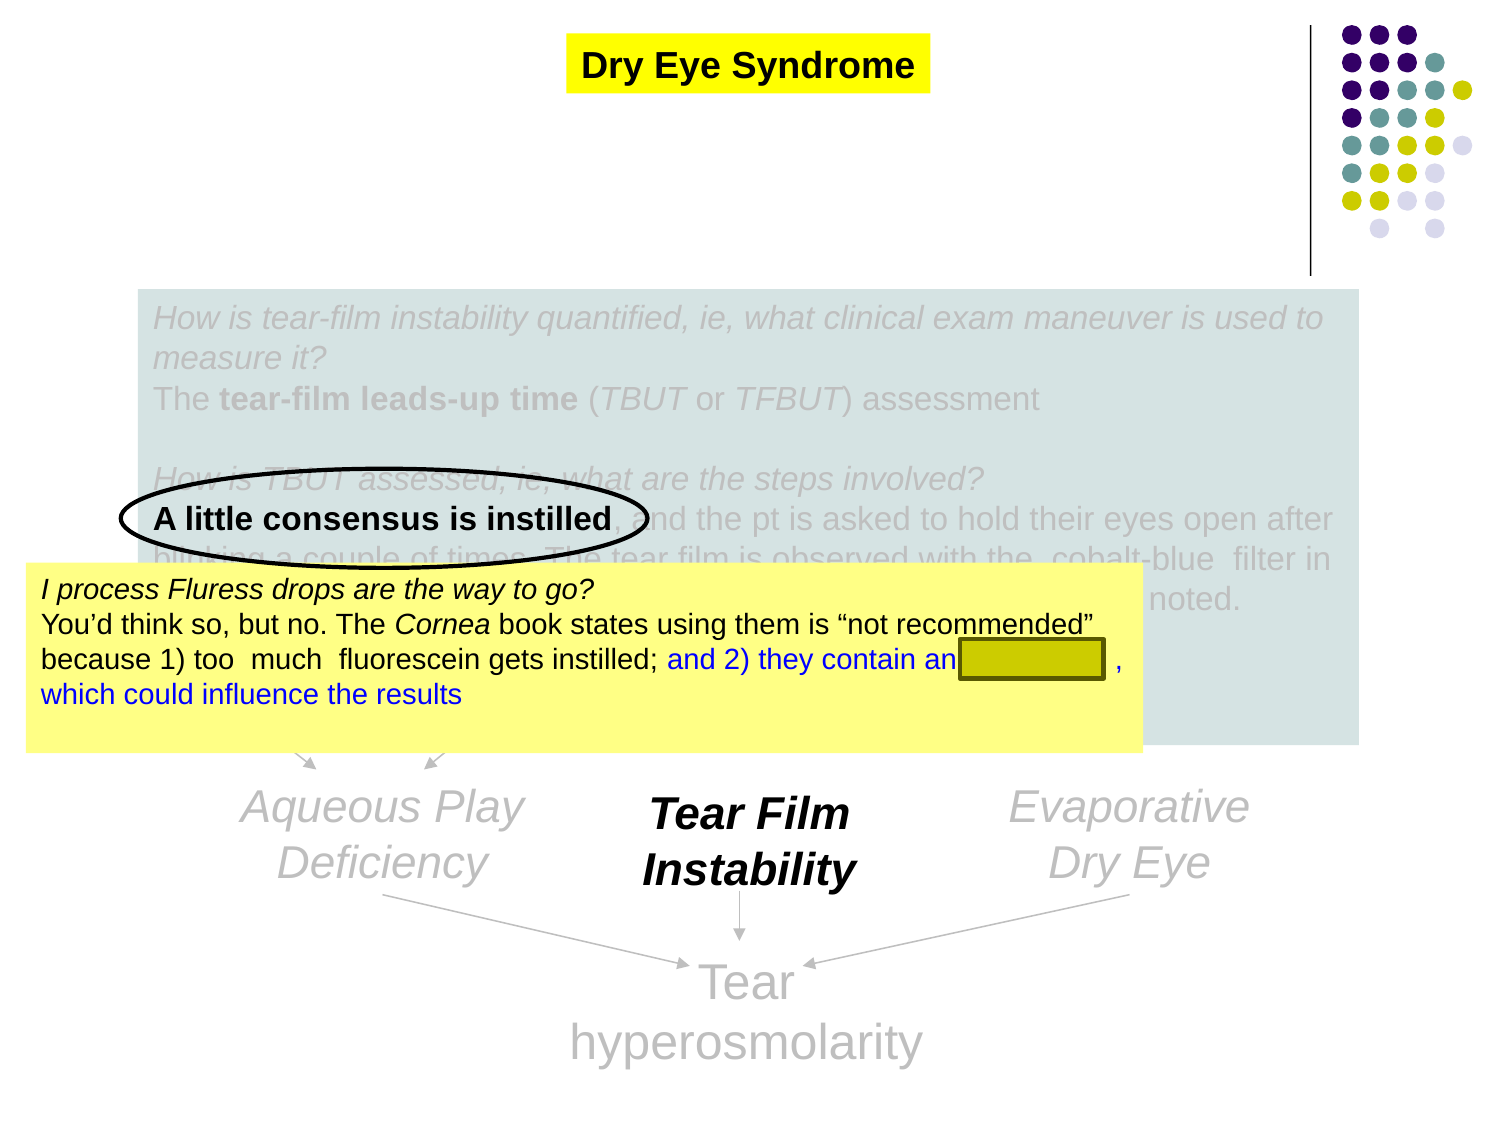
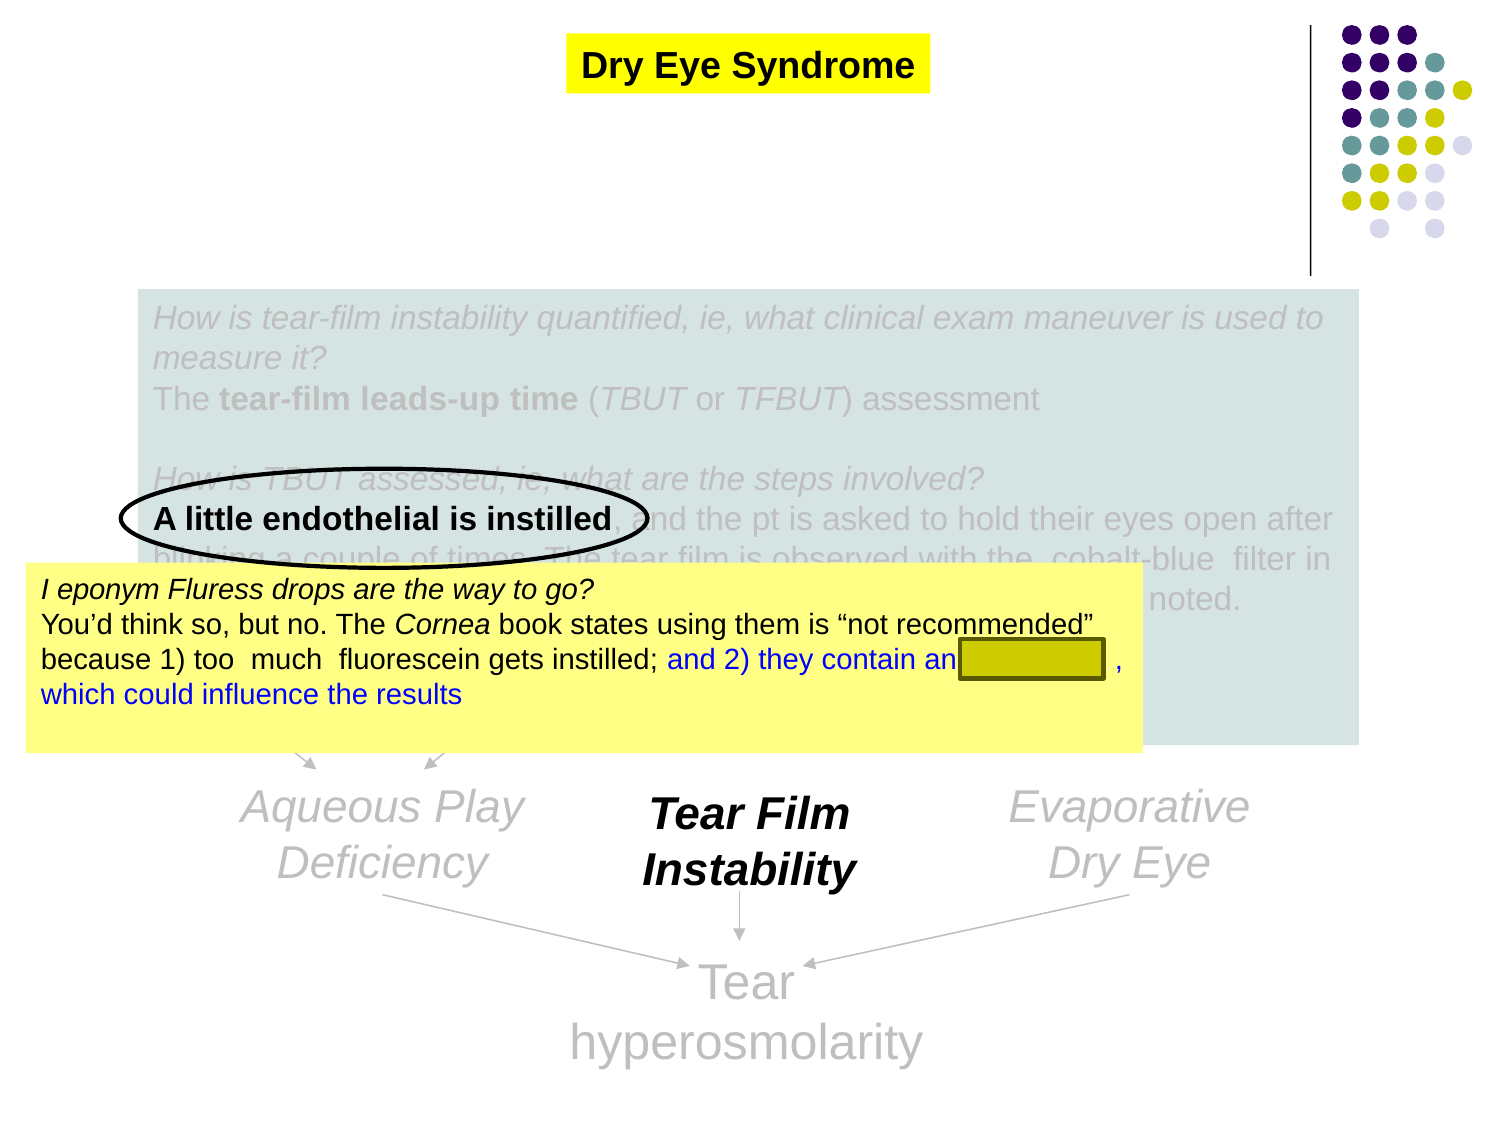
consensus: consensus -> endothelial (351, 519)
process: process -> eponym (108, 590)
